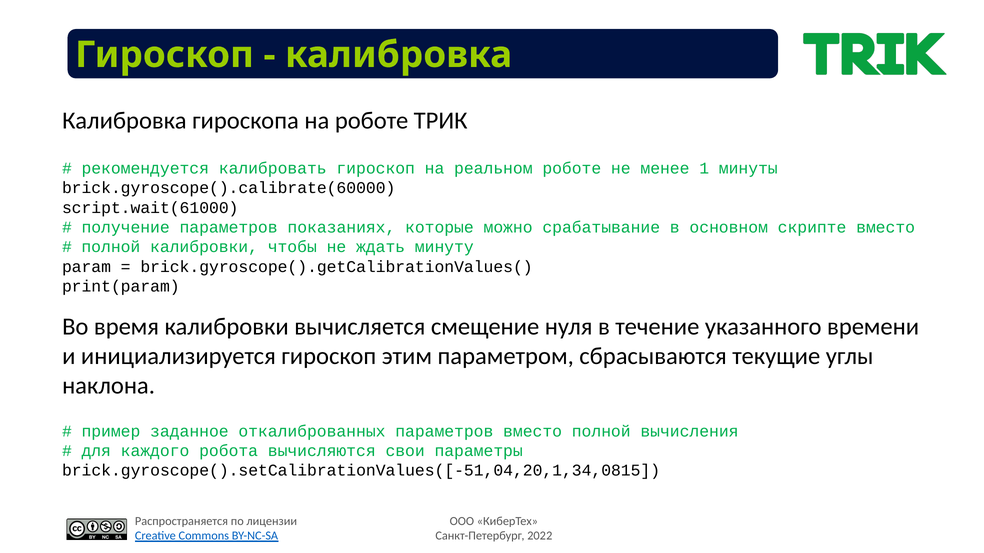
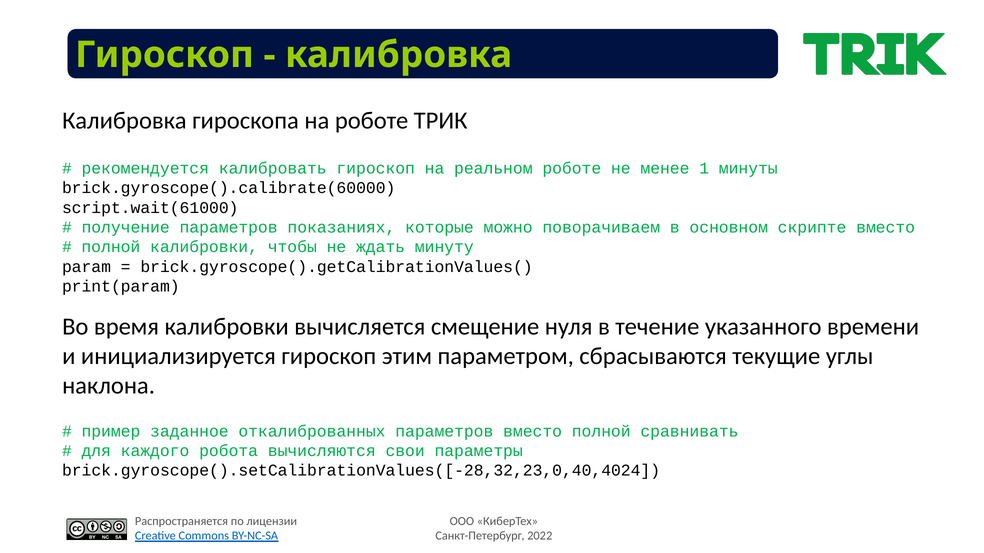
срабатывание: срабатывание -> поворачиваем (601, 228)
вычисления: вычисления -> сравнивать (689, 432)
brick.gyroscope().setCalibrationValues([-51,04,20,1,34,0815: brick.gyroscope().setCalibrationValues([-51,04,20,1,34,0815 -> brick.gyroscope().setCalibrationValues([-28,32,23,0,40,4024 (361, 471)
